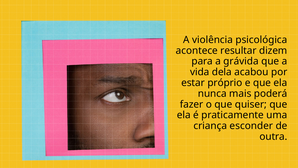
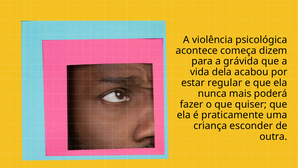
resultar: resultar -> começa (238, 50)
próprio: próprio -> regular (225, 83)
